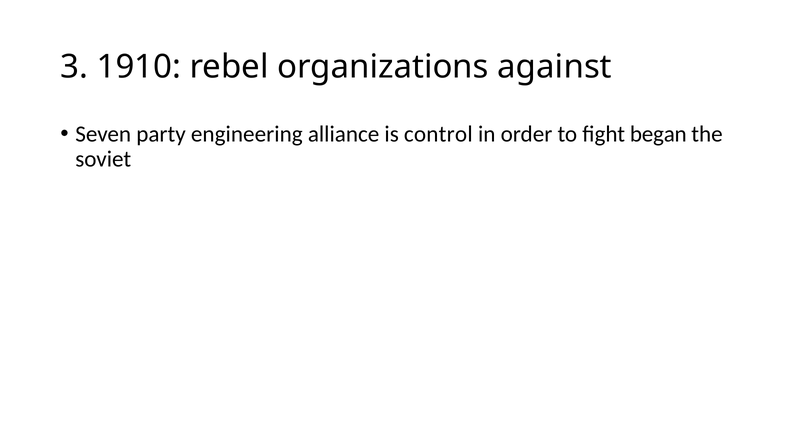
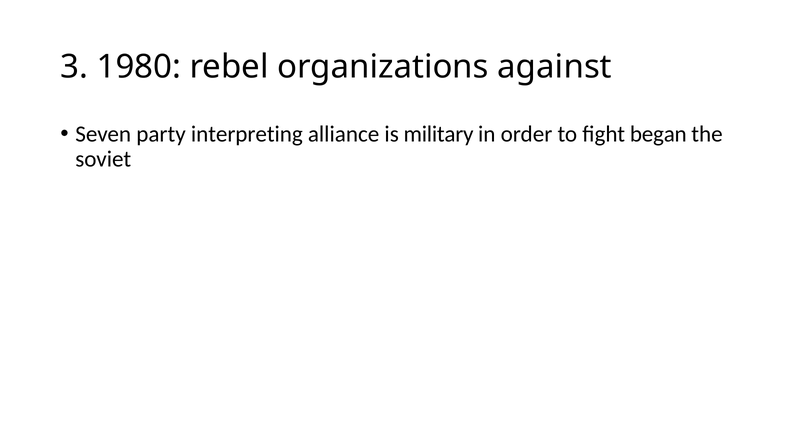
1910: 1910 -> 1980 (139, 67)
engineering: engineering -> interpreting (247, 134)
control: control -> military (439, 134)
